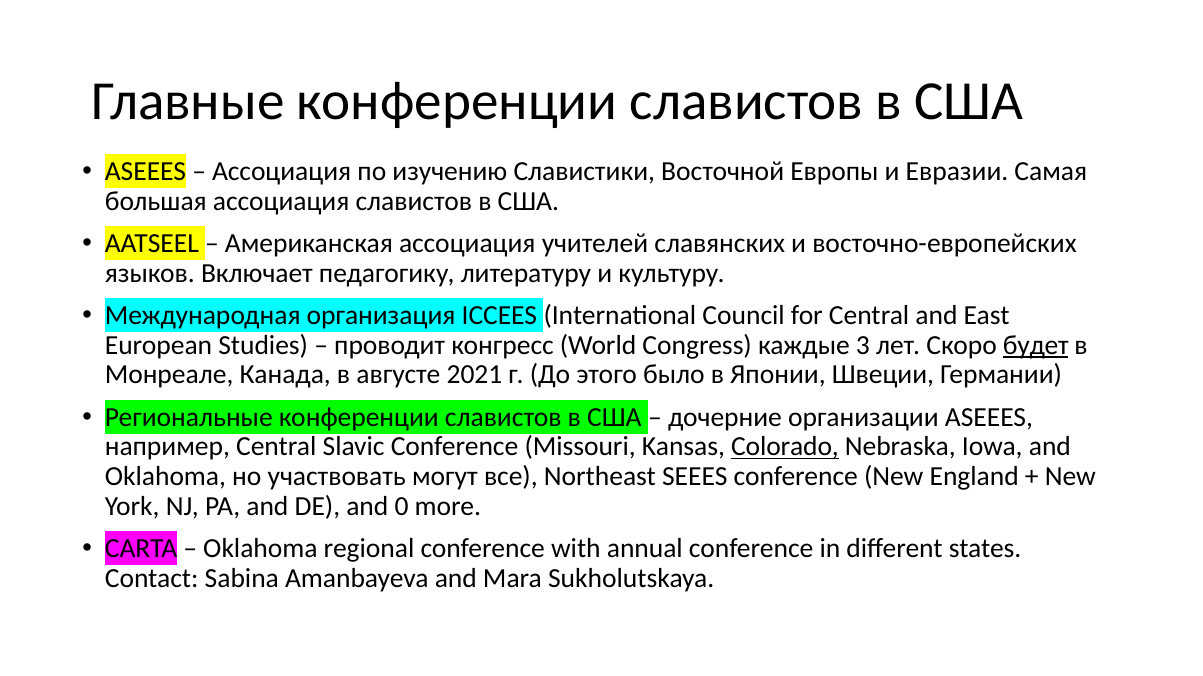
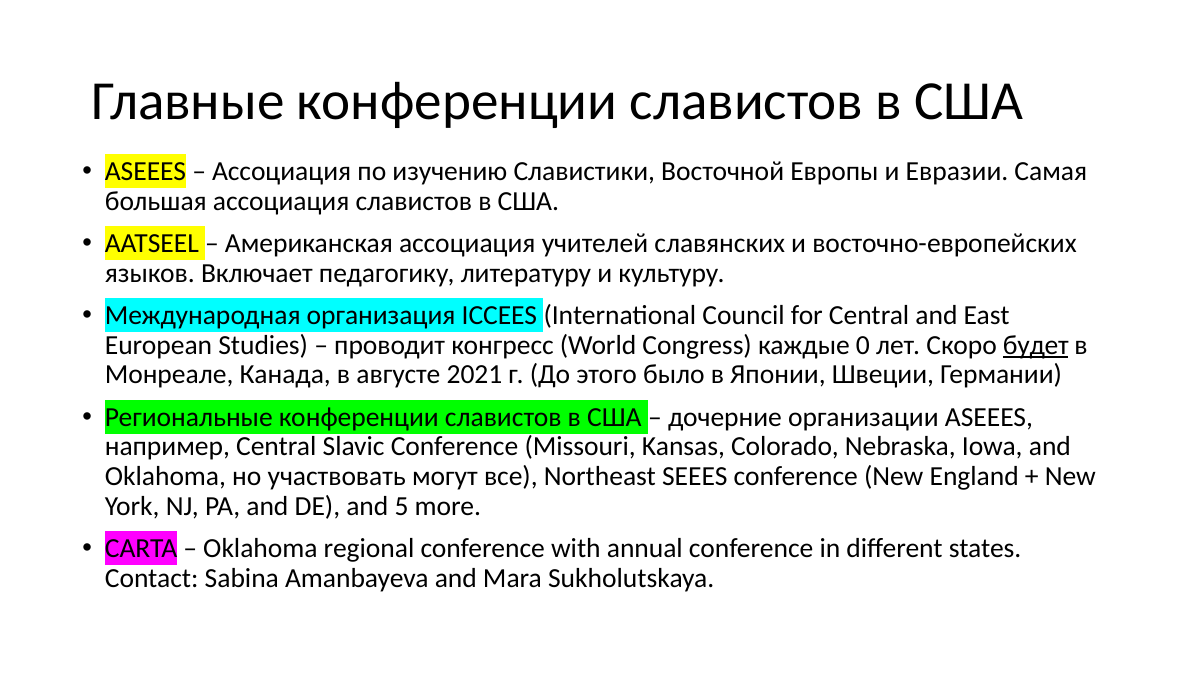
3: 3 -> 0 (863, 345)
Colorado underline: present -> none (785, 447)
0: 0 -> 5 (402, 507)
